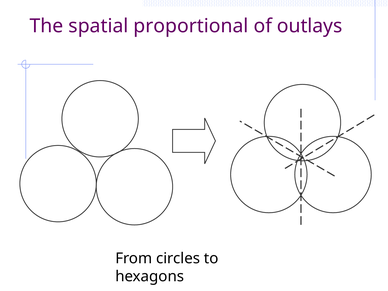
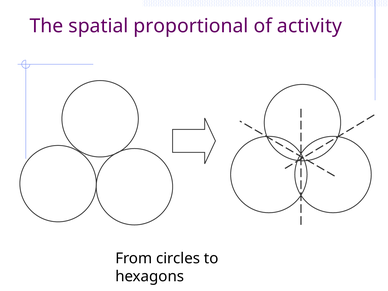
outlays: outlays -> activity (310, 26)
